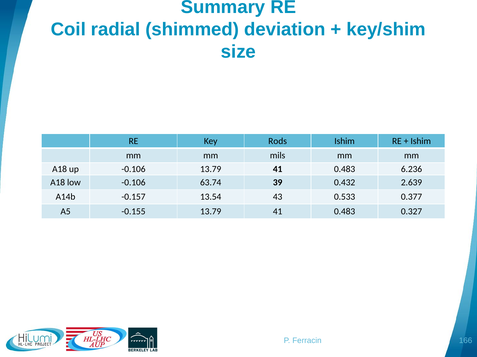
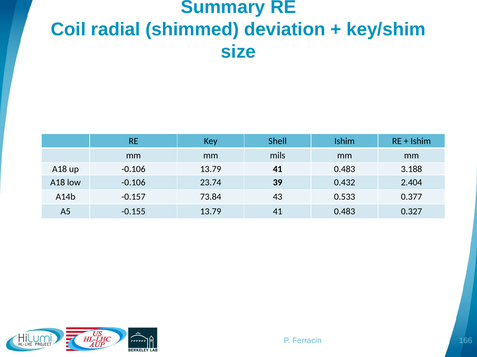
Rods: Rods -> Shell (278, 141)
6.236: 6.236 -> 3.188 (412, 169)
63.74: 63.74 -> 23.74 (211, 183)
2.639: 2.639 -> 2.404 (412, 183)
13.54: 13.54 -> 73.84 (211, 197)
